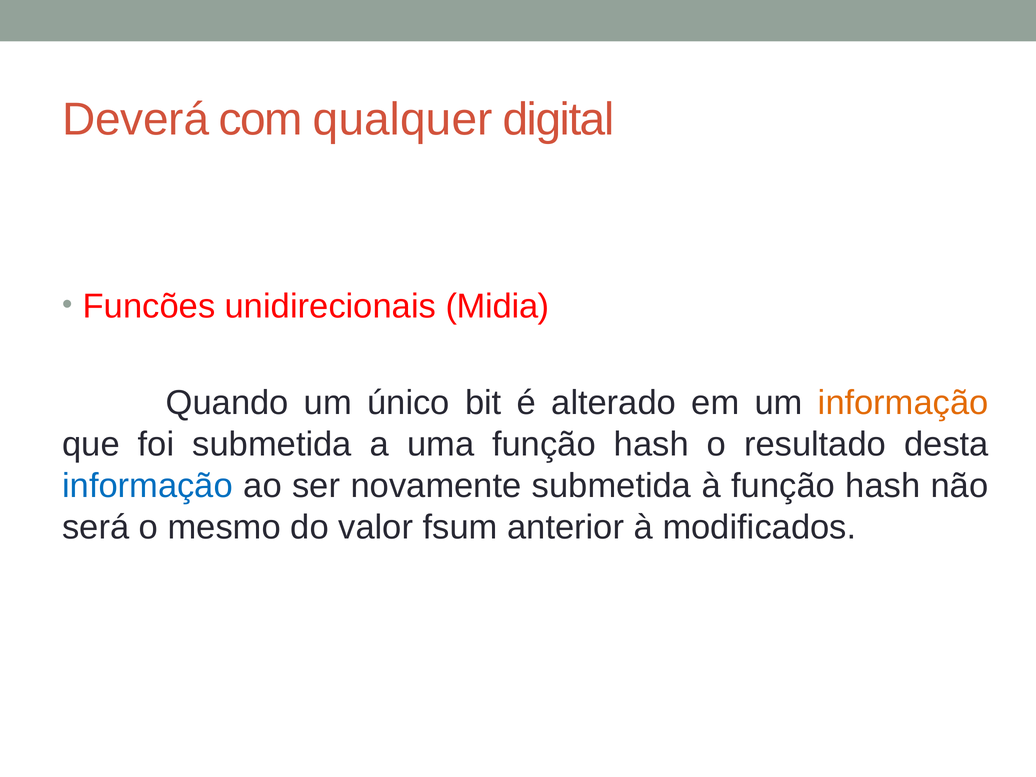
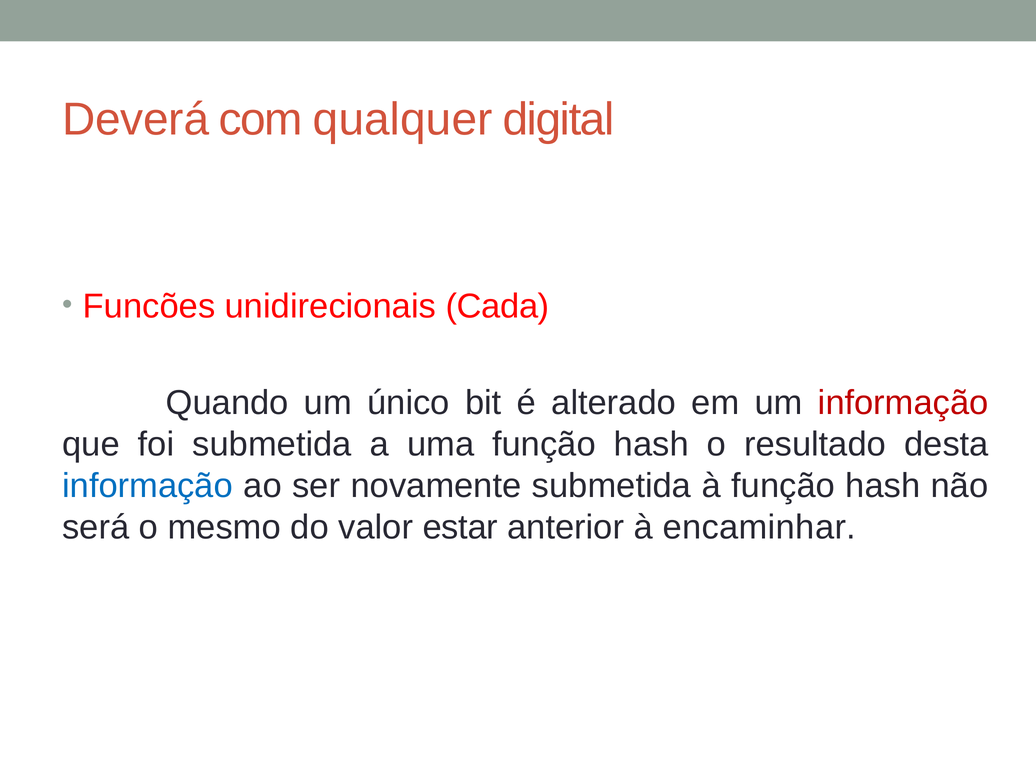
Midia: Midia -> Cada (498, 306)
informação colour: orange -> red (903, 403)
fsum: fsum -> estar (460, 527)
modificados: modificados -> encaminhar (759, 527)
